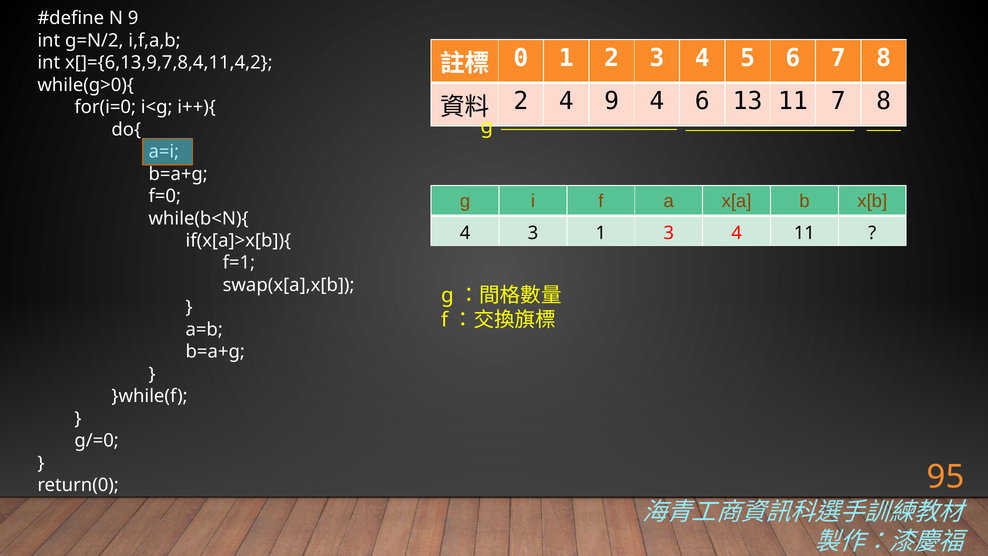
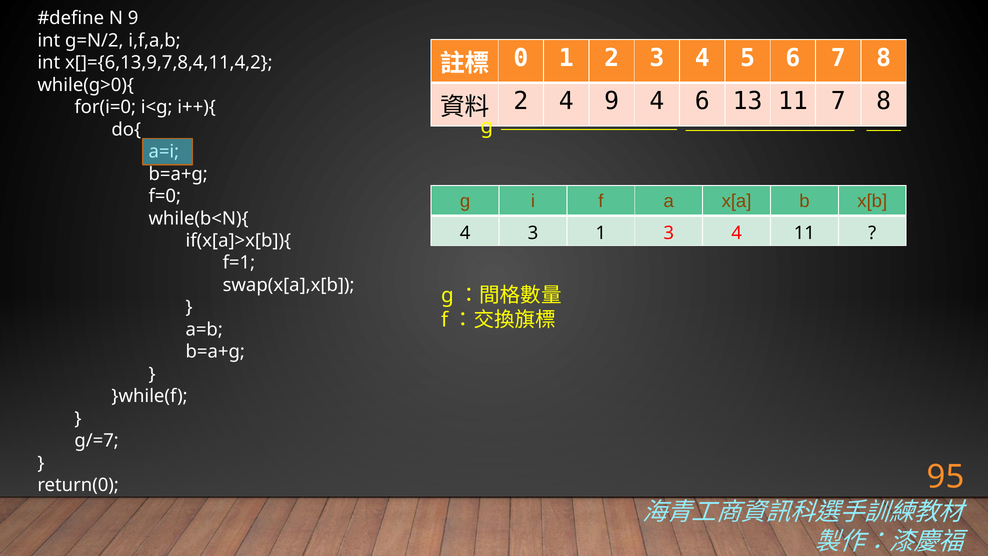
g/=0: g/=0 -> g/=7 (97, 441)
